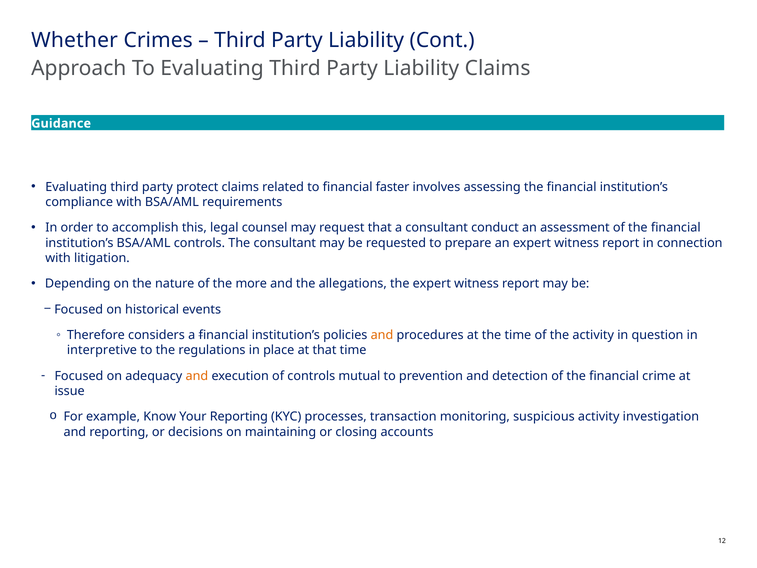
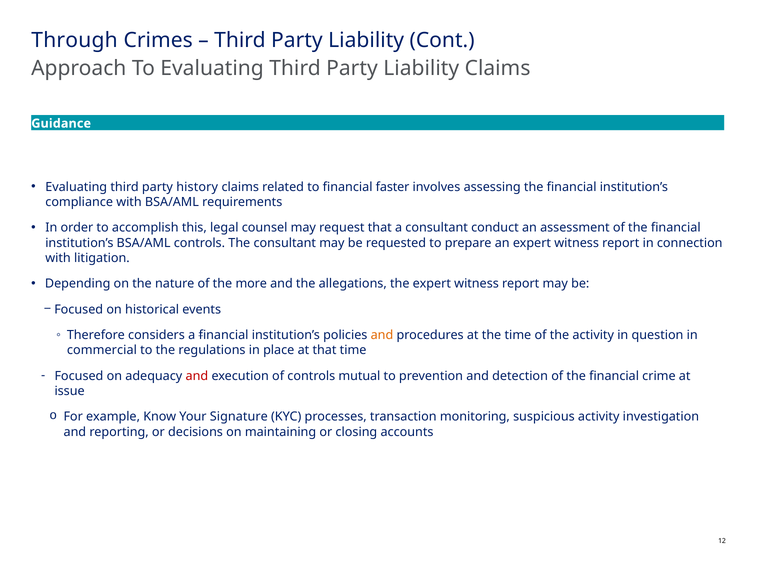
Whether: Whether -> Through (75, 40)
protect: protect -> history (197, 187)
interpretive: interpretive -> commercial (102, 350)
and colour: orange -> red (197, 376)
Your Reporting: Reporting -> Signature (239, 417)
